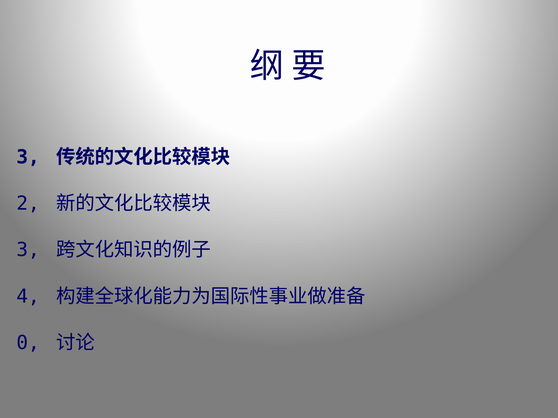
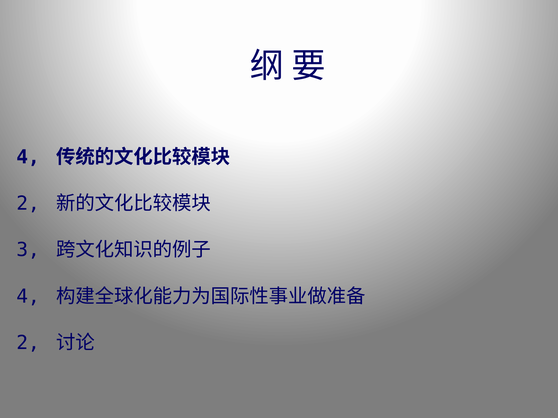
3: 3 -> 4 (28, 157)
0: 0 -> 2 (28, 343)
